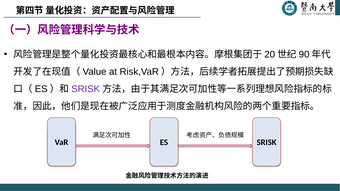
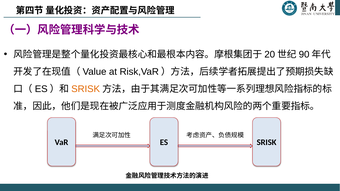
SRISK colour: purple -> orange (86, 89)
